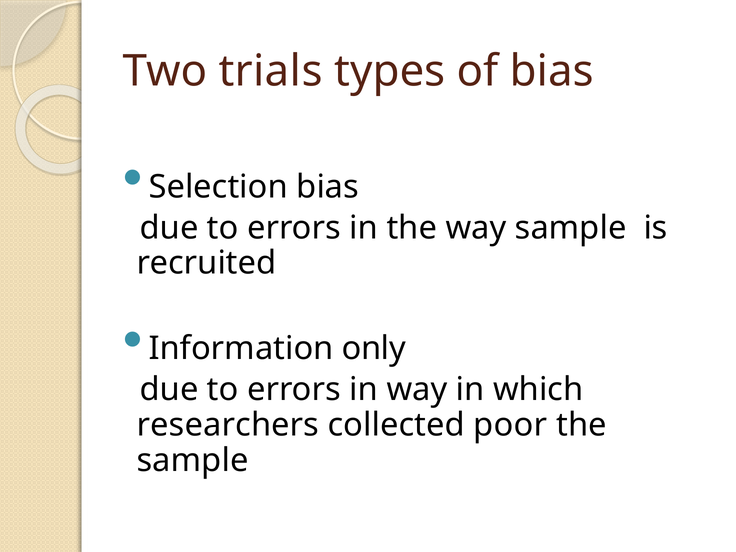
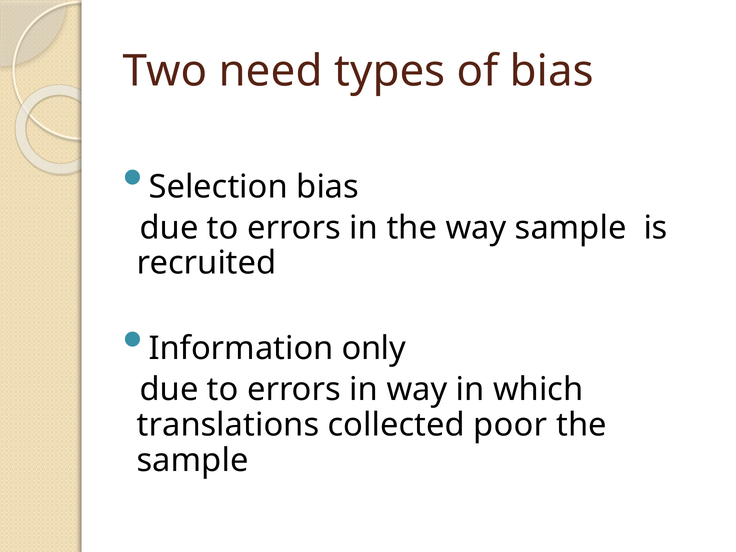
trials: trials -> need (271, 71)
researchers: researchers -> translations (228, 425)
